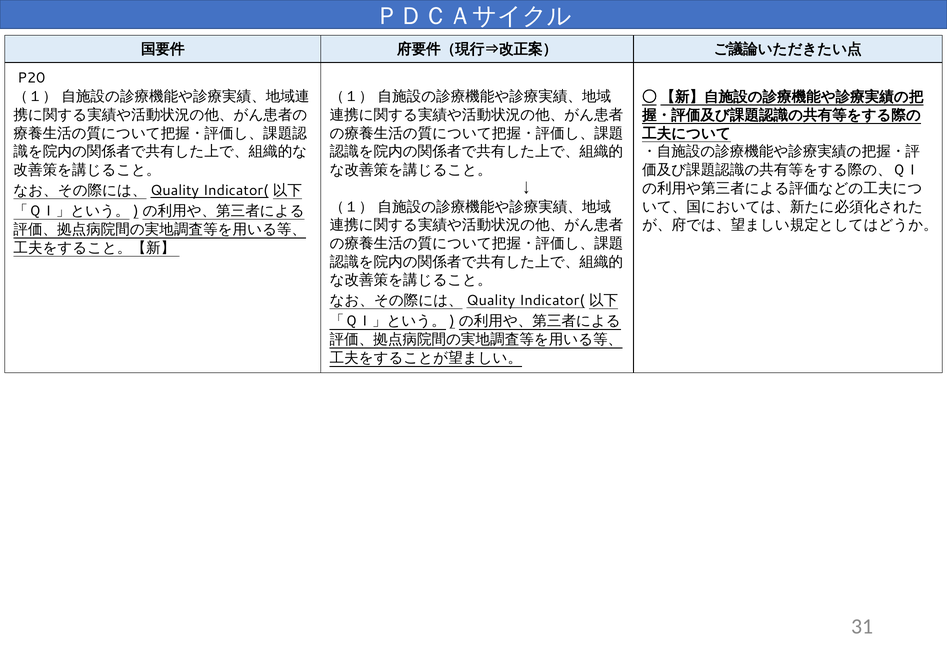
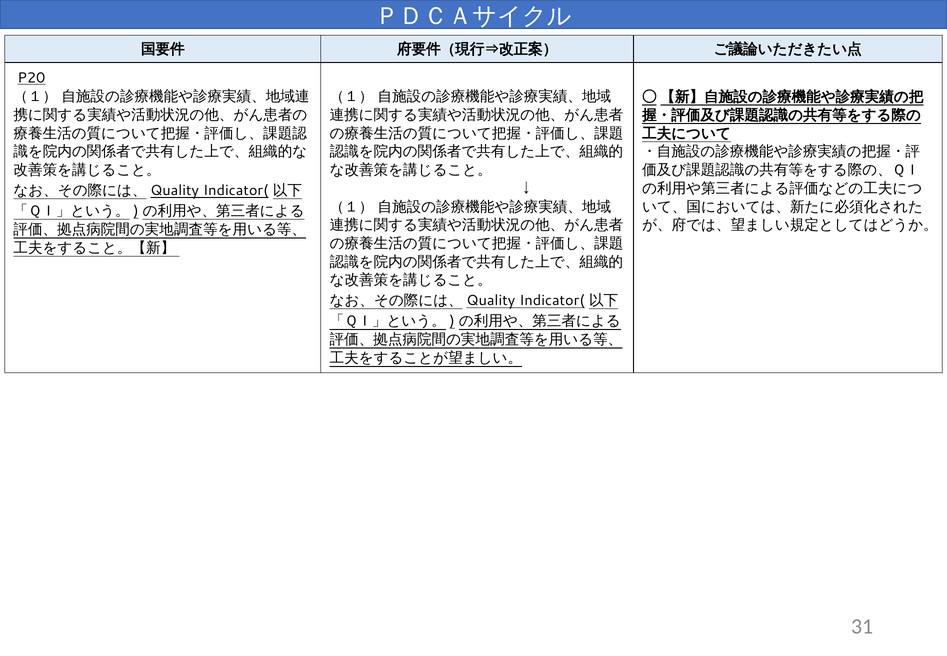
P20 underline: none -> present (31, 78)
